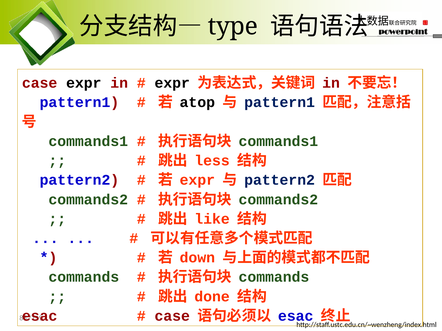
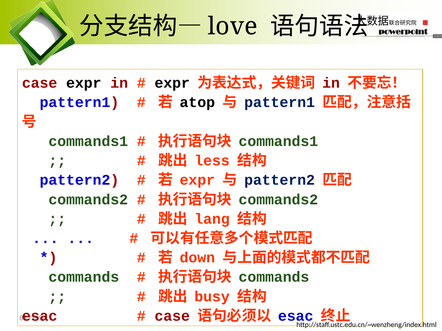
type: type -> love (233, 27)
like: like -> lang (212, 219)
done: done -> busy (212, 297)
